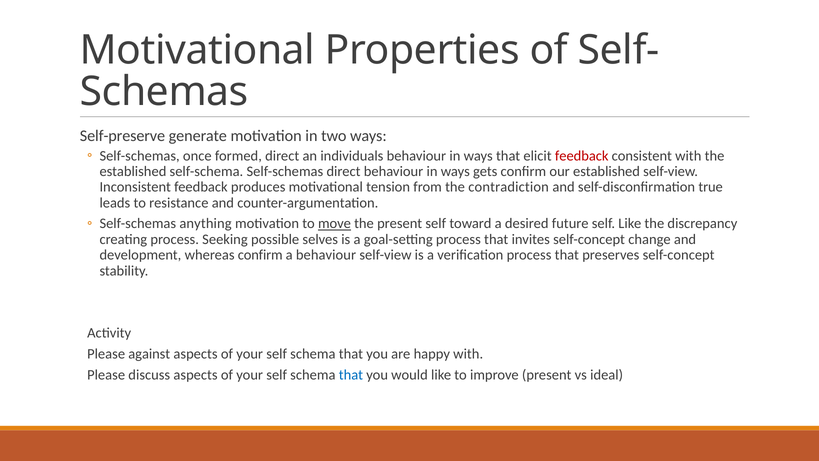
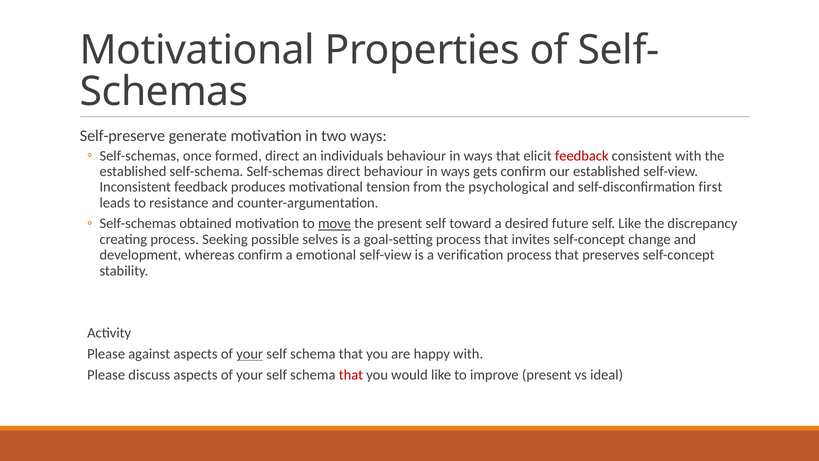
contradiction: contradiction -> psychological (509, 187)
true: true -> first (710, 187)
anything: anything -> obtained (206, 224)
a behaviour: behaviour -> emotional (326, 255)
your underline: none -> present (250, 354)
that colour: blue -> red (351, 375)
